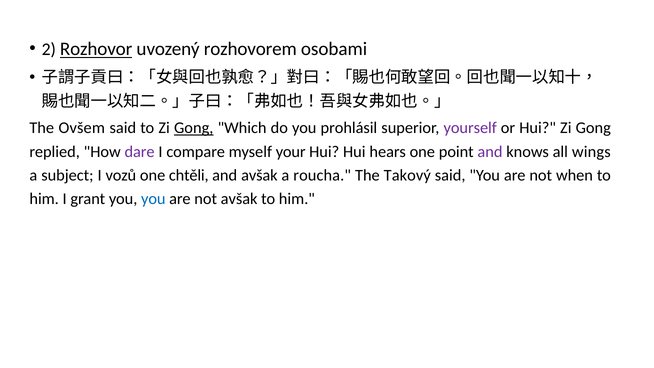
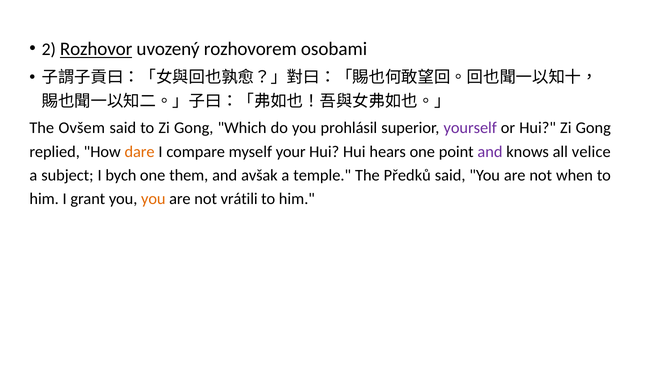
Gong underline: present -> none (194, 128)
dare colour: purple -> orange (140, 152)
wings: wings -> velice (591, 152)
vozů: vozů -> bych (121, 175)
chtěli: chtěli -> them (189, 175)
roucha: roucha -> temple (322, 175)
Takový: Takový -> Předků (407, 175)
you colour: blue -> orange (153, 199)
not avšak: avšak -> vrátili (239, 199)
